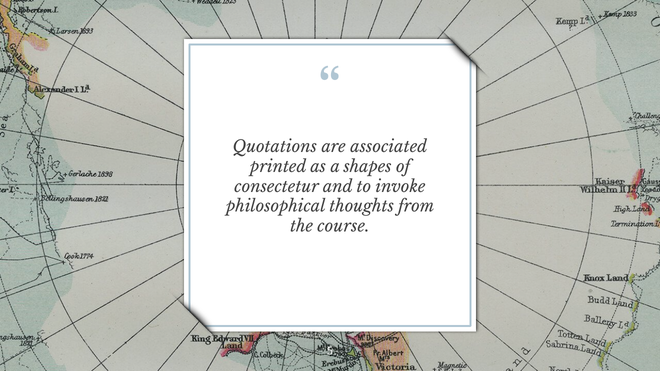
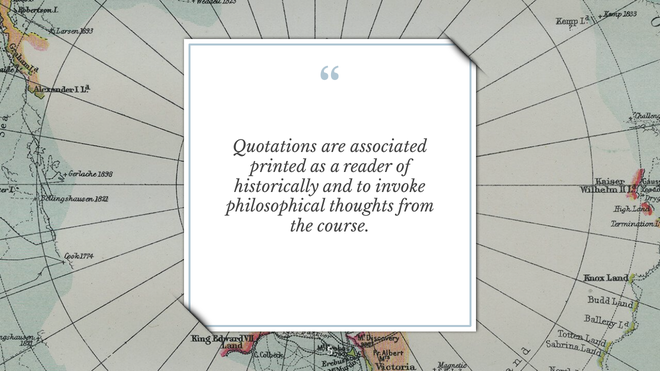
shapes: shapes -> reader (368, 167)
consectetur: consectetur -> historically (277, 187)
